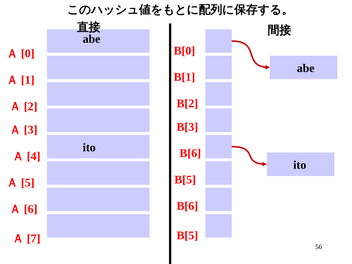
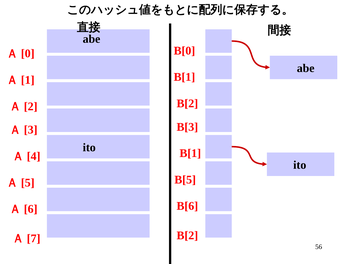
B[6: B[6 -> B[1 (190, 153)
B[5: B[5 -> B[2 (187, 235)
